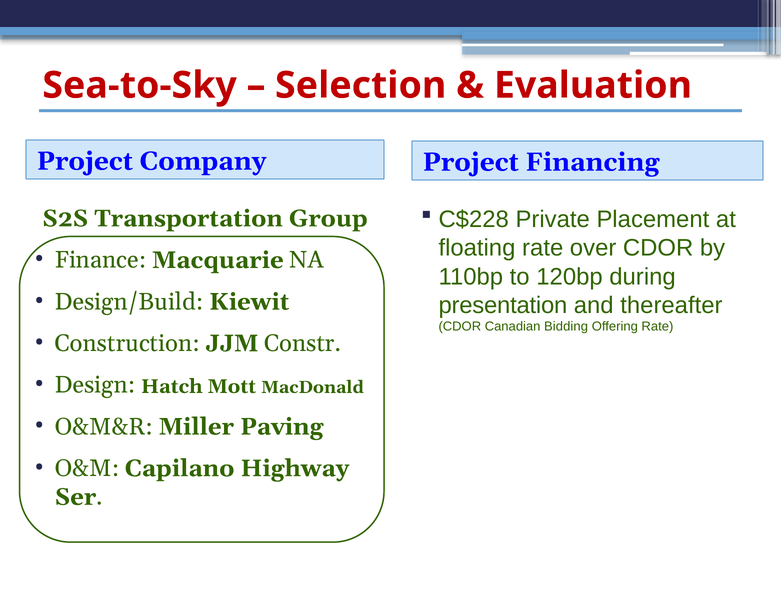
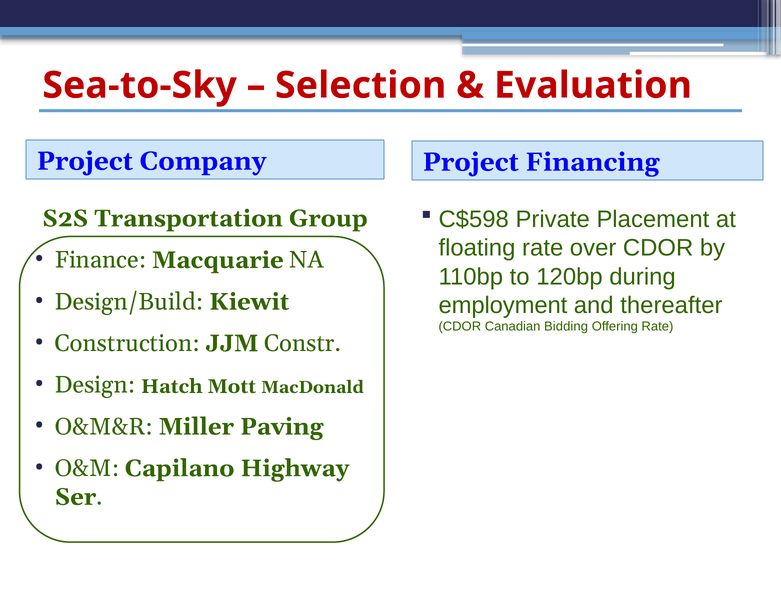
C$228: C$228 -> C$598 (474, 220)
presentation: presentation -> employment (503, 306)
